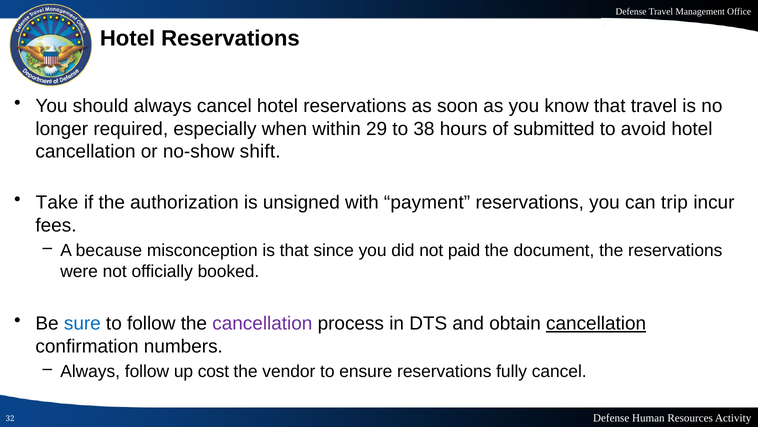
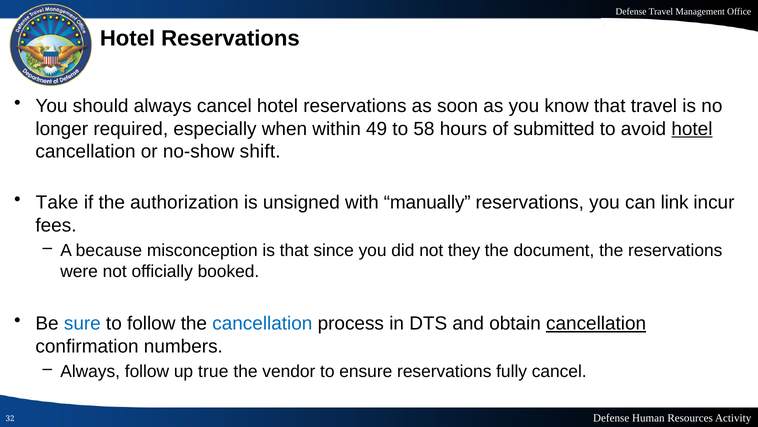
29: 29 -> 49 (377, 129)
38: 38 -> 58 (424, 129)
hotel underline: none -> present (692, 129)
payment: payment -> manually (427, 202)
trip: trip -> link (675, 202)
paid: paid -> they (464, 250)
cancellation colour: purple -> blue (262, 323)
cost: cost -> true (213, 371)
